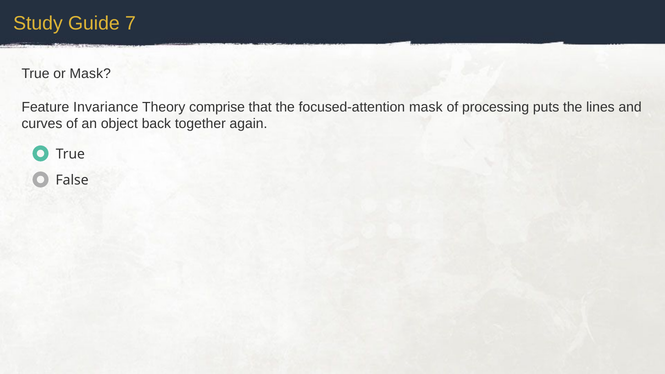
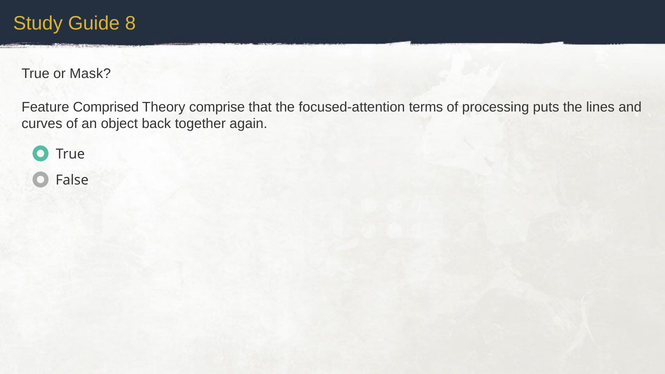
7: 7 -> 8 (130, 23)
Invariance: Invariance -> Comprised (106, 107)
focused-attention mask: mask -> terms (426, 107)
